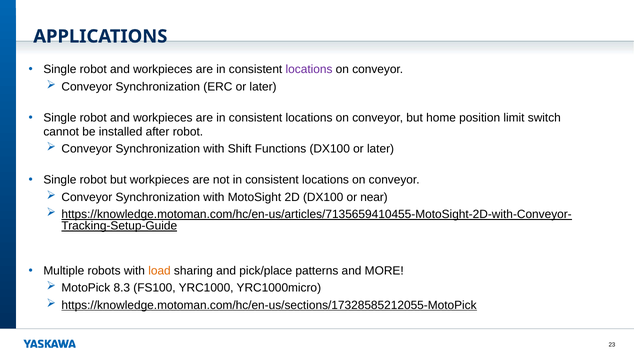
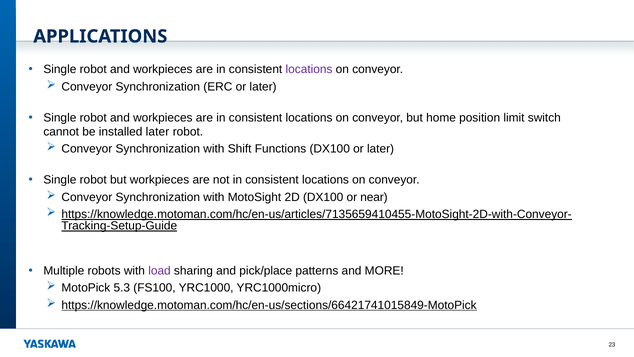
installed after: after -> later (158, 132)
load colour: orange -> purple (159, 270)
8.3: 8.3 -> 5.3 (122, 288)
https://knowledge.motoman.com/hc/en-us/sections/17328585212055-MotoPick: https://knowledge.motoman.com/hc/en-us/sections/17328585212055-MotoPick -> https://knowledge.motoman.com/hc/en-us/sections/66421741015849-MotoPick (269, 305)
